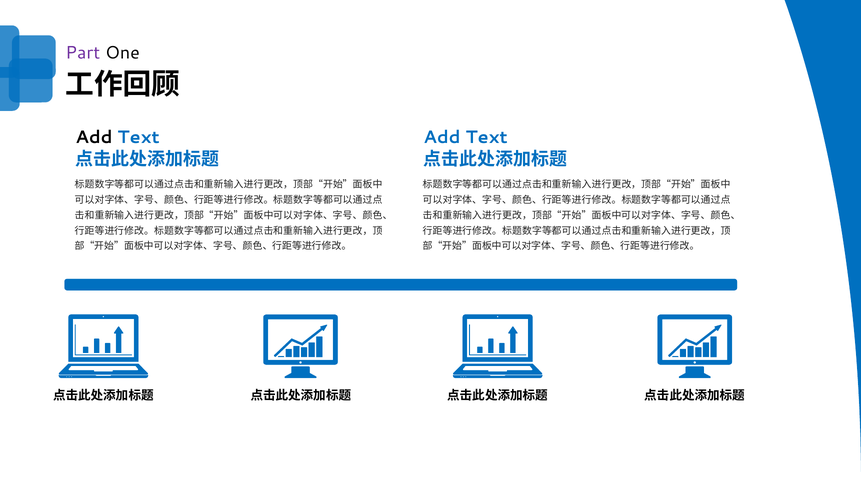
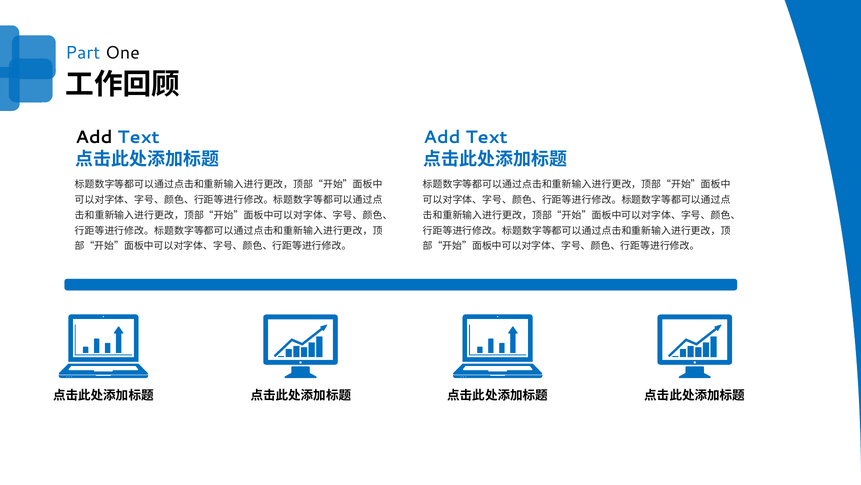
Part colour: purple -> blue (83, 53)
